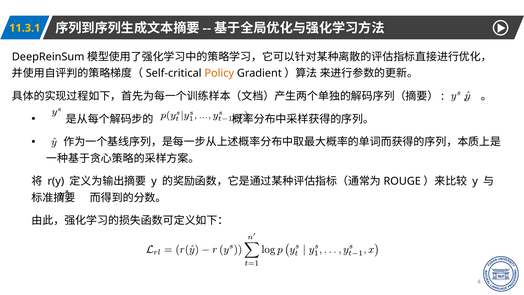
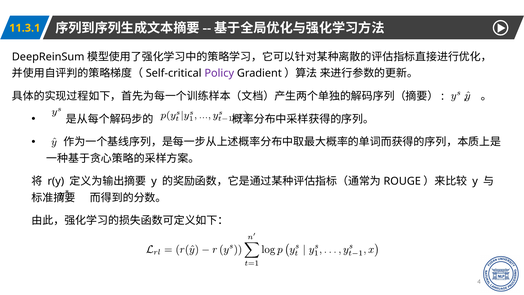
Policy colour: orange -> purple (219, 73)
